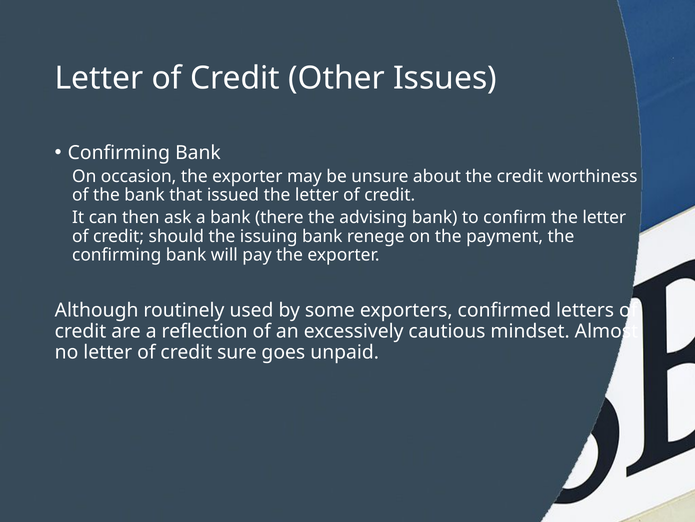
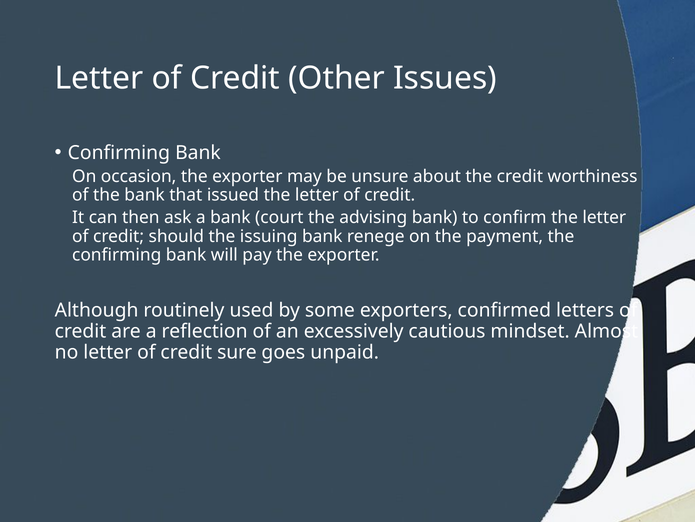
there: there -> court (279, 217)
